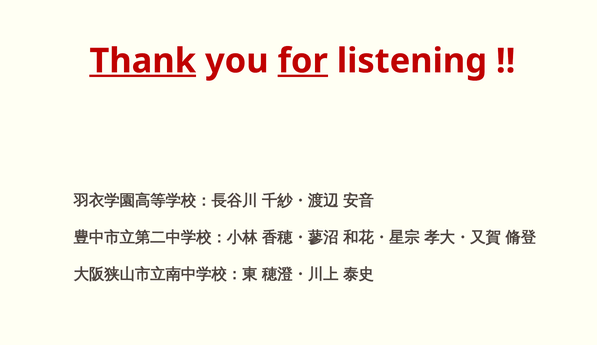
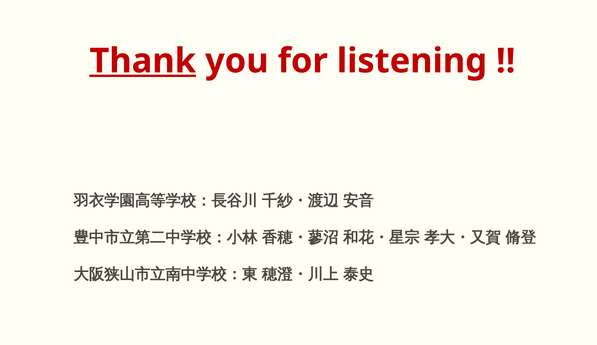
for underline: present -> none (303, 61)
